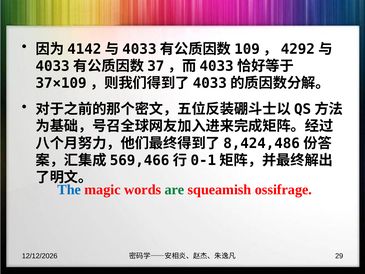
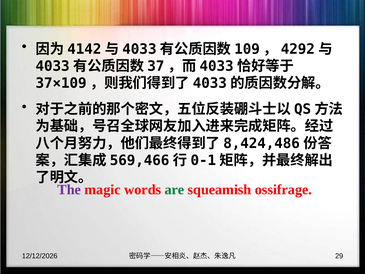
The colour: blue -> purple (69, 190)
